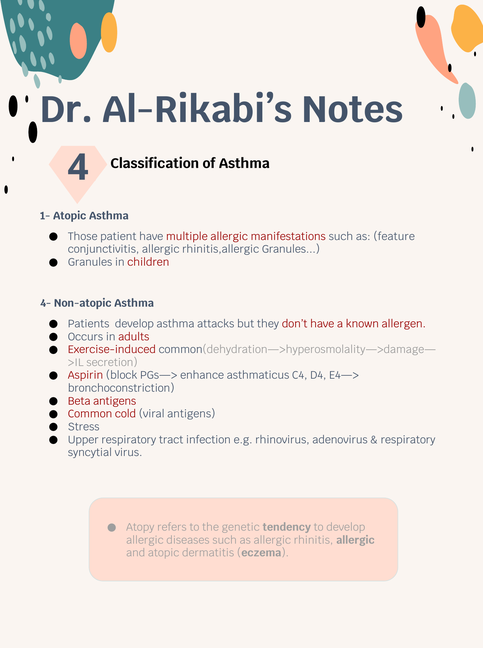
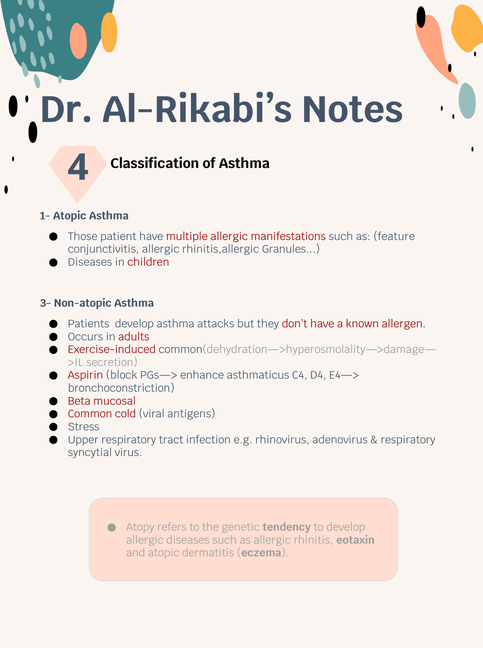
Granules: Granules -> Diseases (90, 263)
4-: 4- -> 3- (46, 304)
Beta antigens: antigens -> mucosal (115, 402)
rhinitis allergic: allergic -> eotaxin (356, 541)
